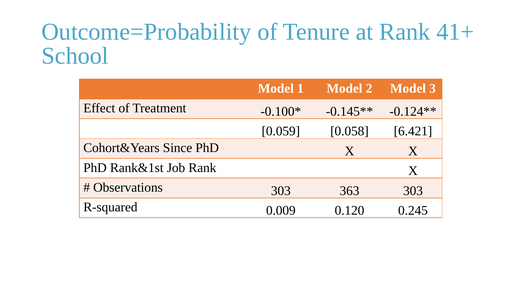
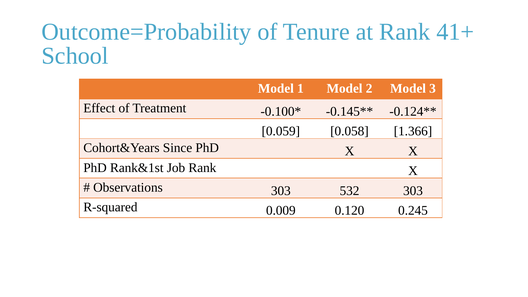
6.421: 6.421 -> 1.366 (413, 131)
363: 363 -> 532 (349, 191)
